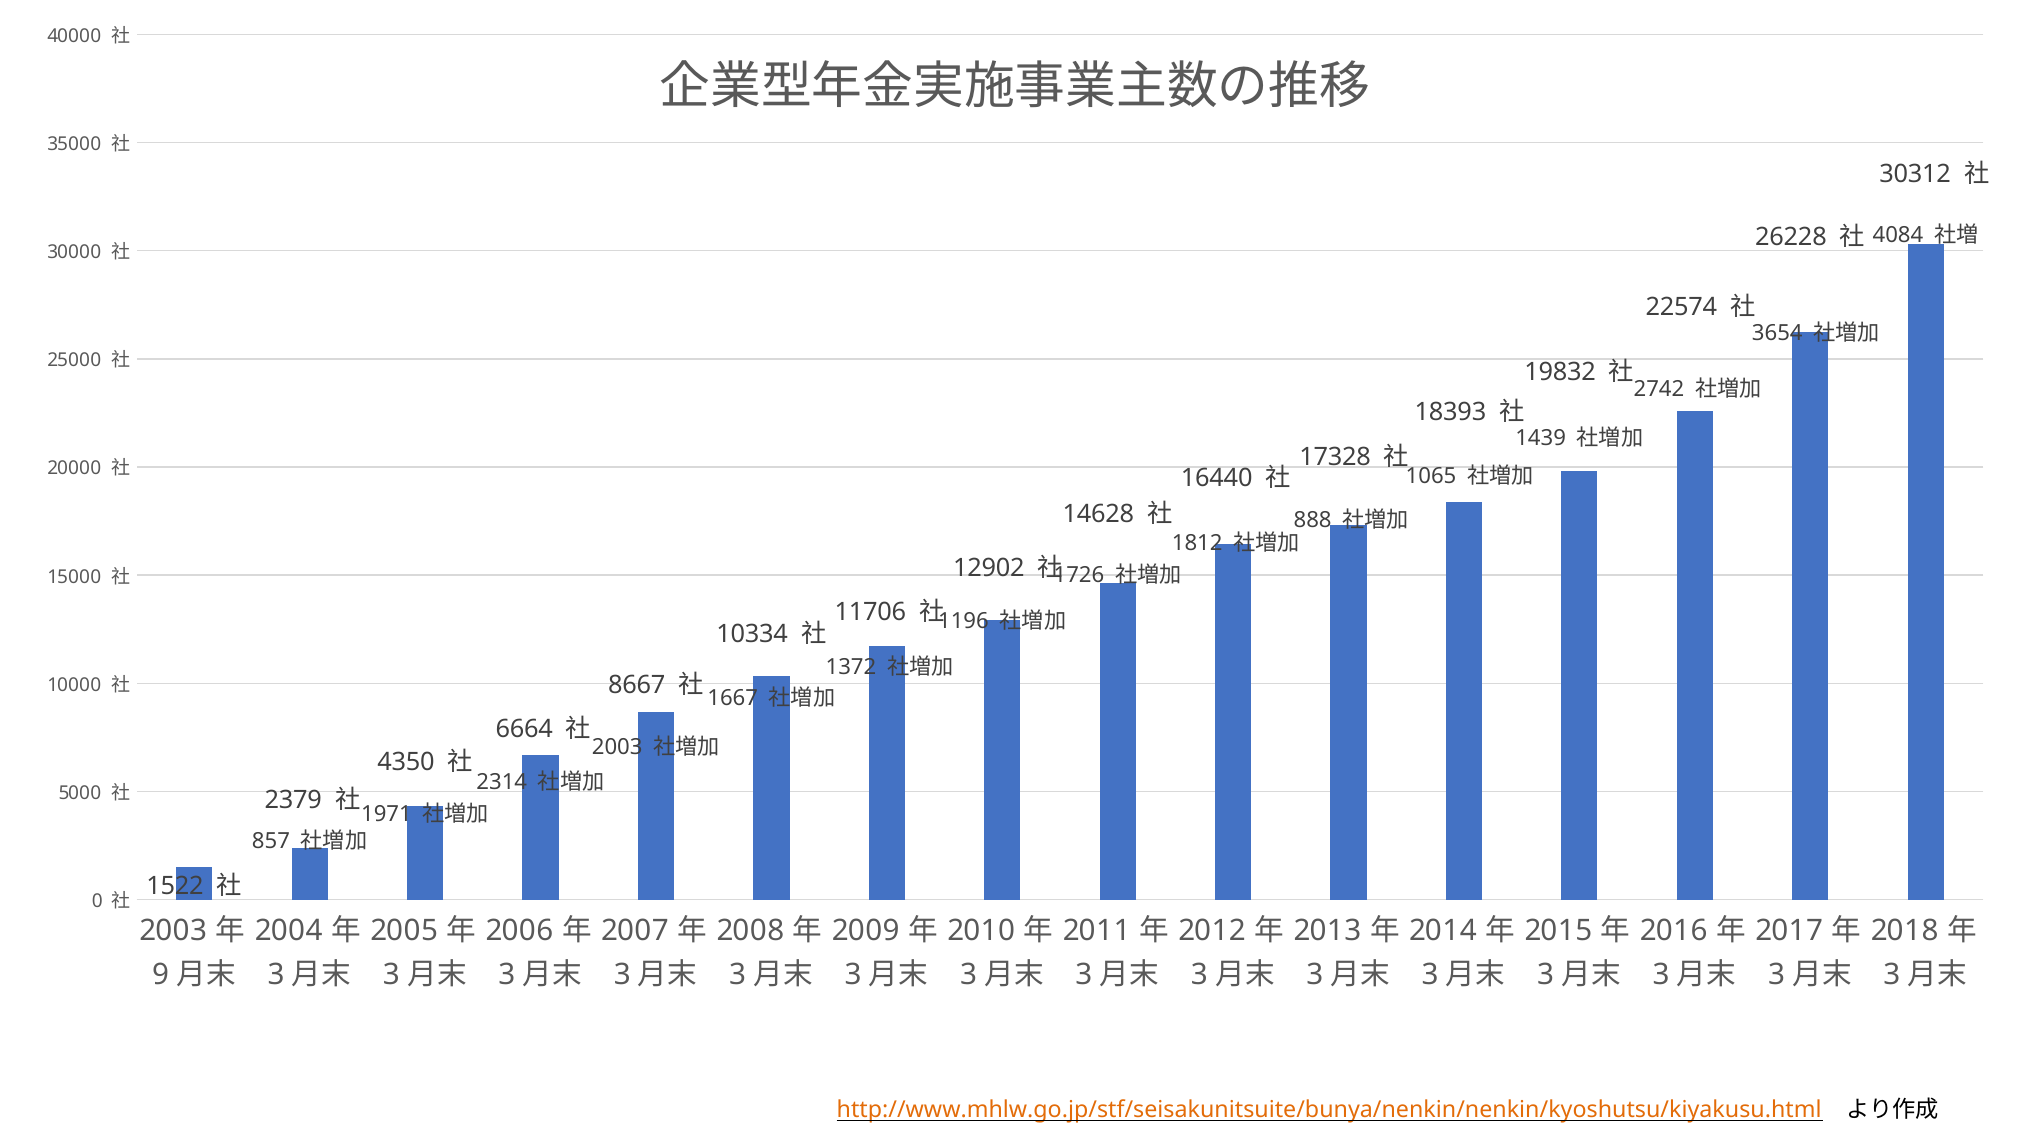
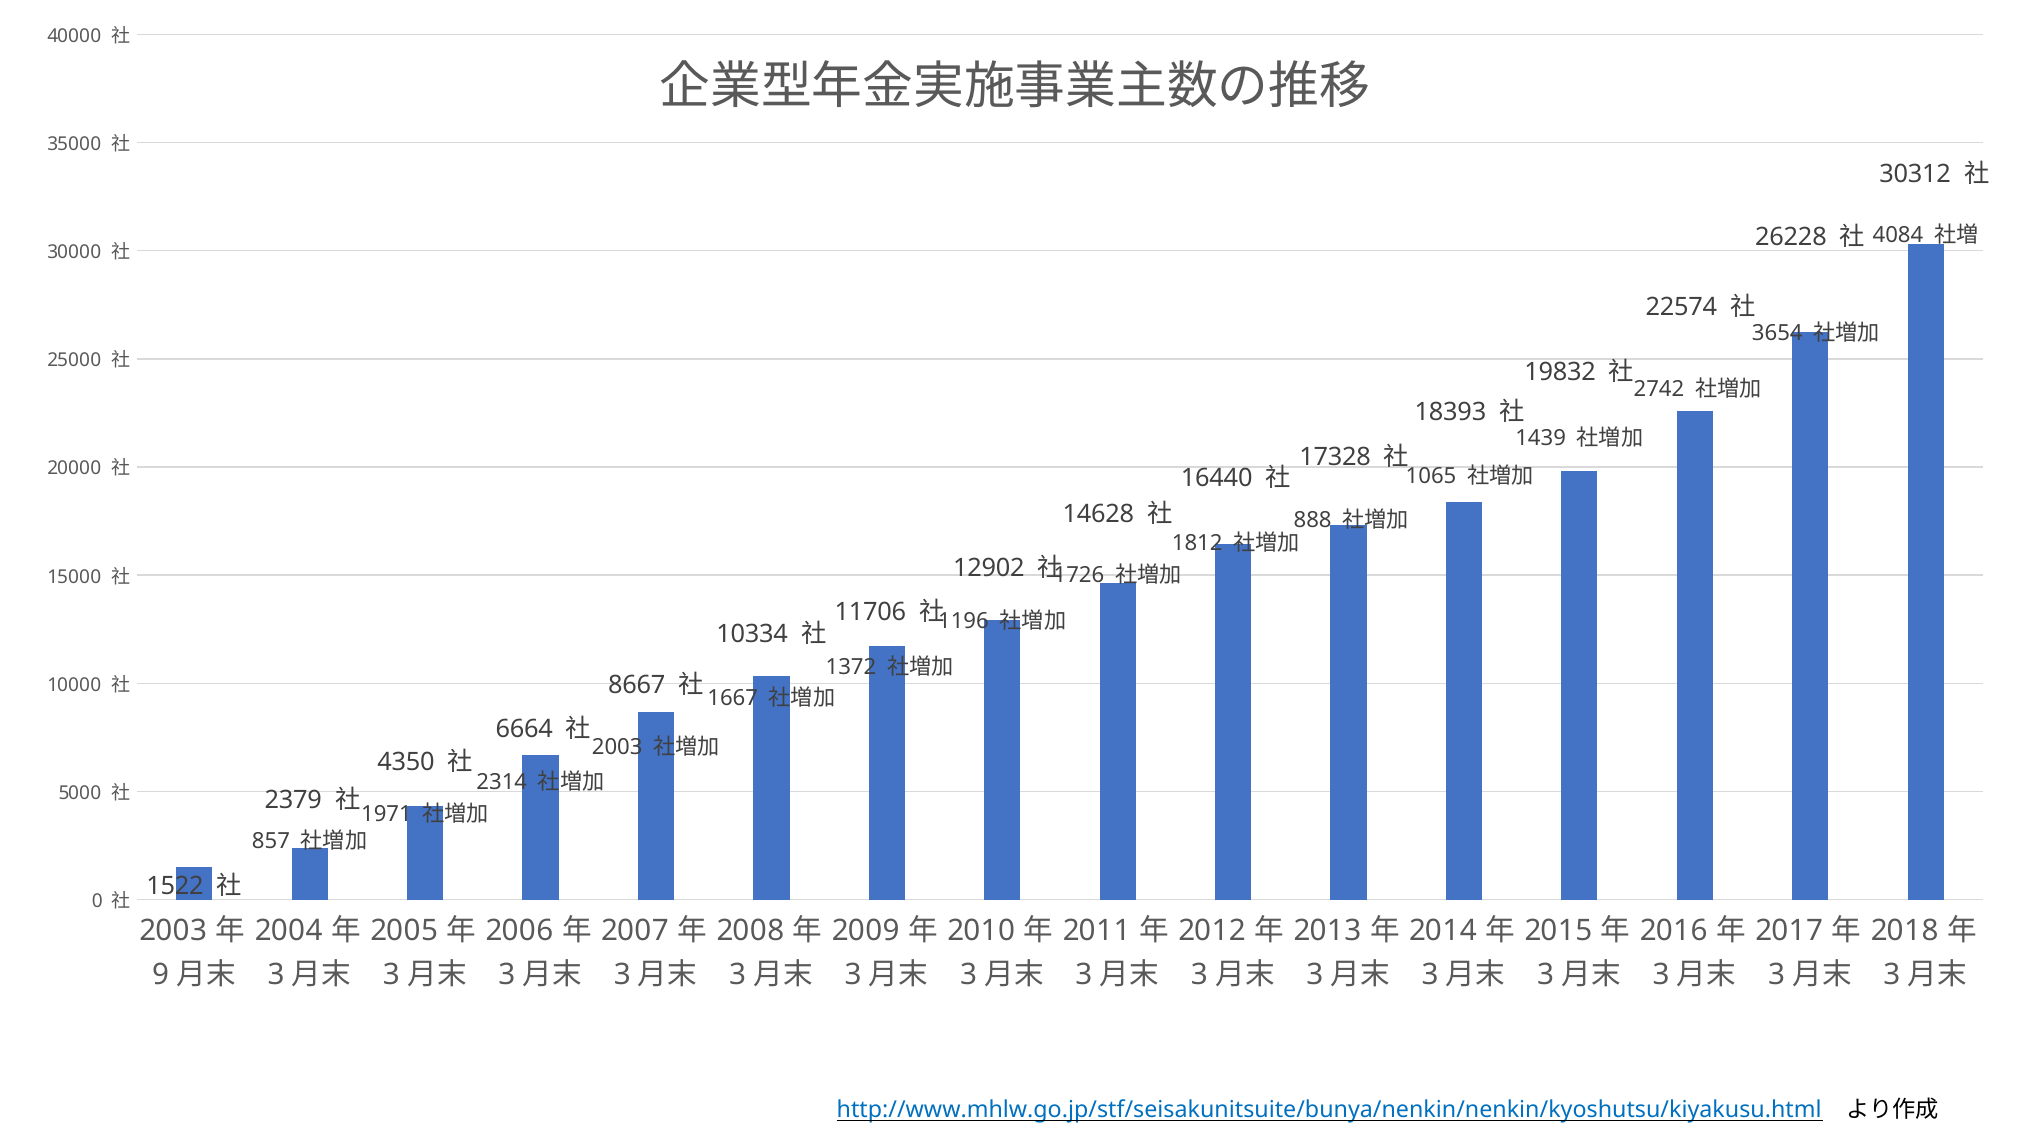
http://www.mhlw.go.jp/stf/seisakunitsuite/bunya/nenkin/nenkin/kyoshutsu/kiyakusu.html colour: orange -> blue (1329, 1110)
